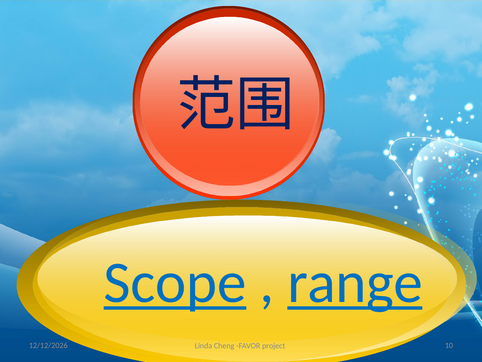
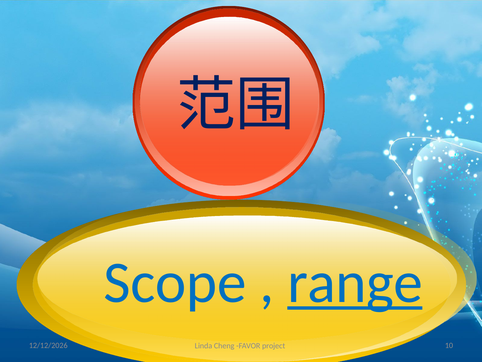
Scope underline: present -> none (175, 282)
